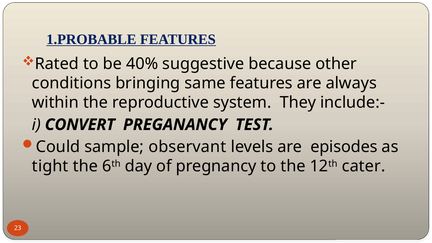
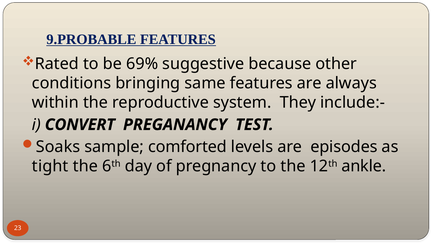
1.PROBABLE: 1.PROBABLE -> 9.PROBABLE (91, 39)
40%: 40% -> 69% (142, 64)
Could: Could -> Soaks (58, 147)
observant: observant -> comforted (187, 147)
cater: cater -> ankle (364, 166)
